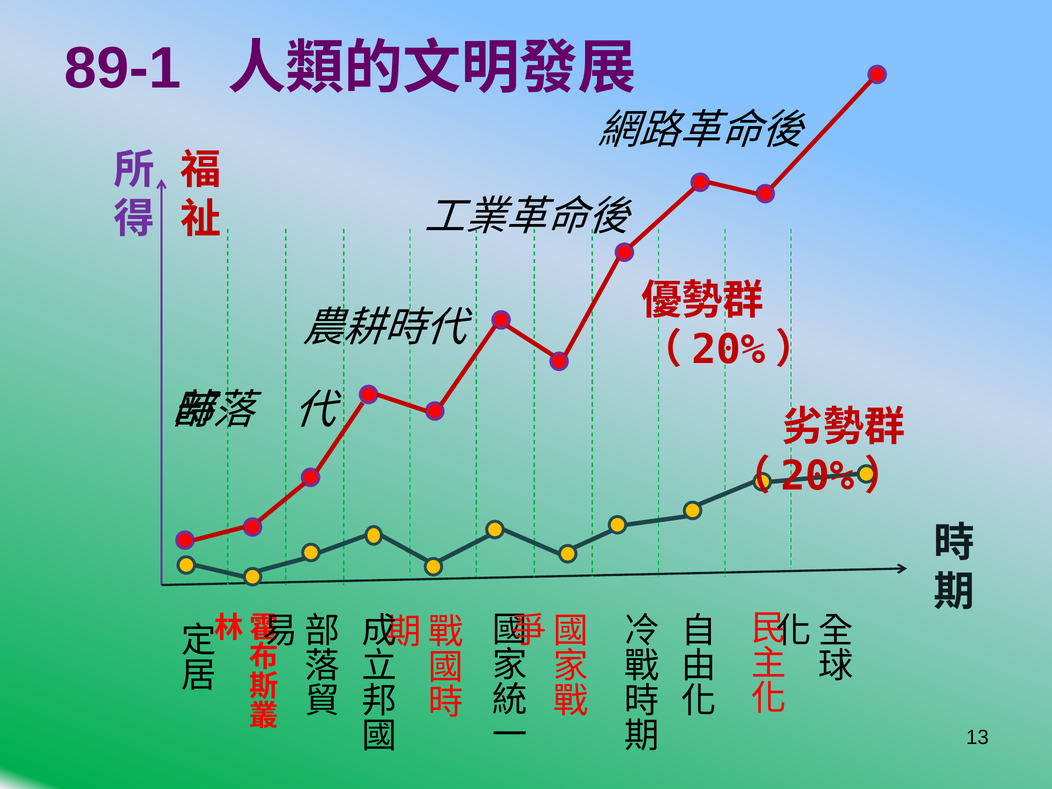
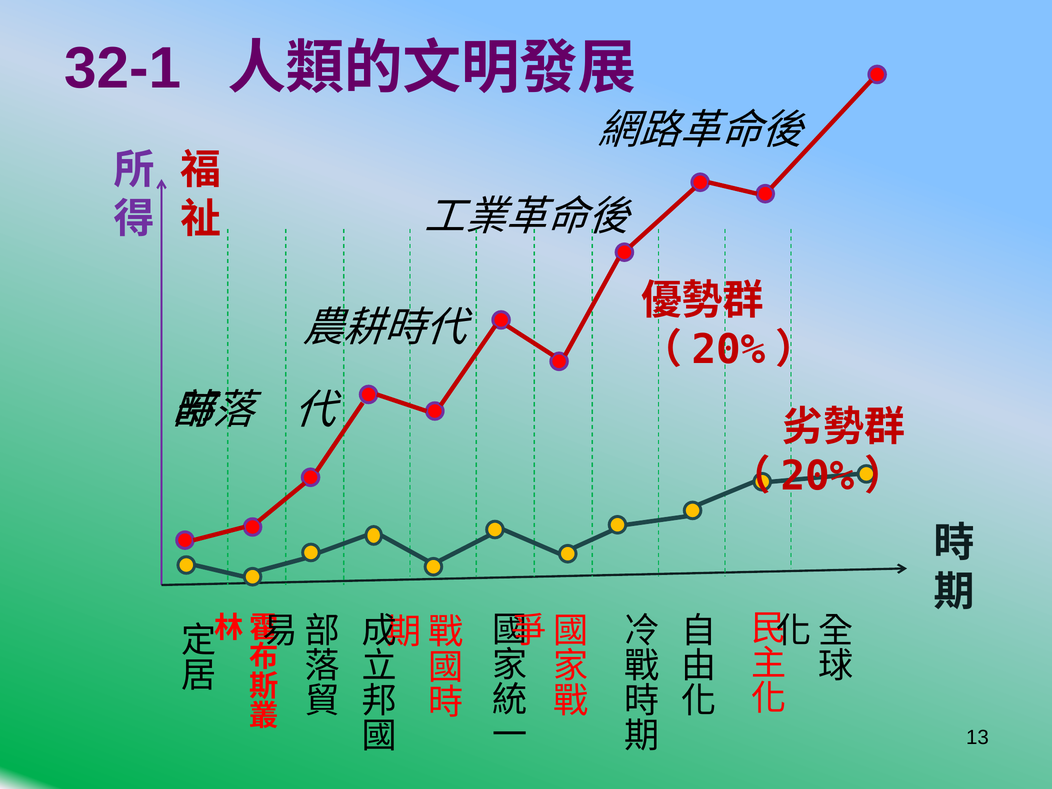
89-1: 89-1 -> 32-1 (123, 69)
